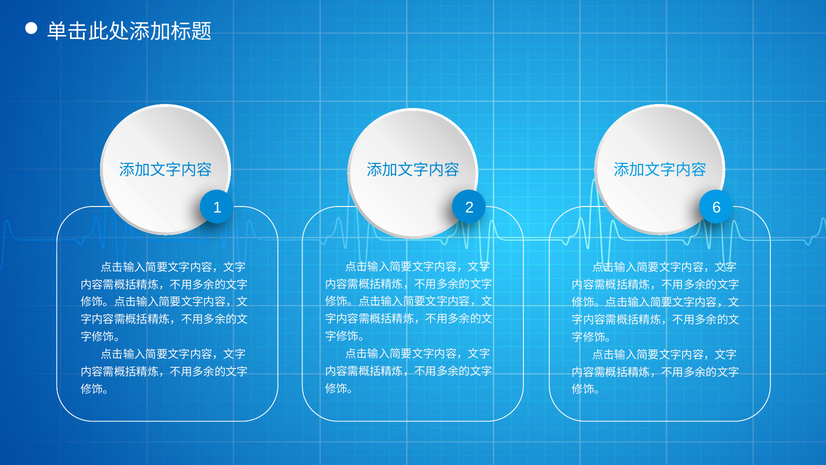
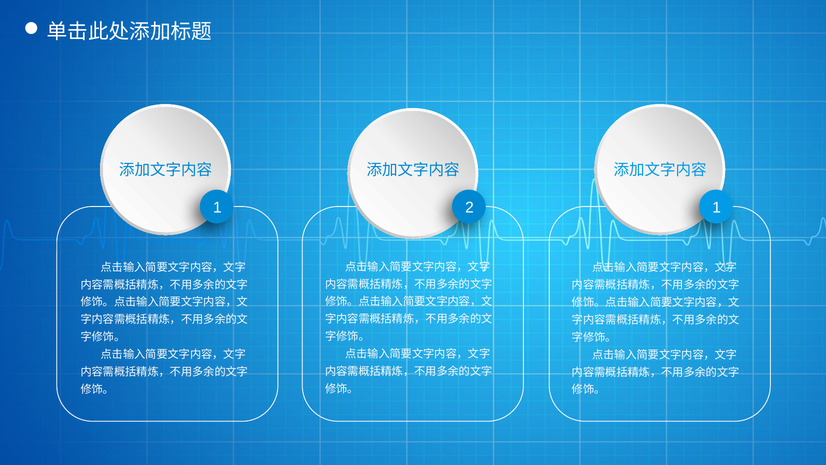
2 6: 6 -> 1 (717, 207)
